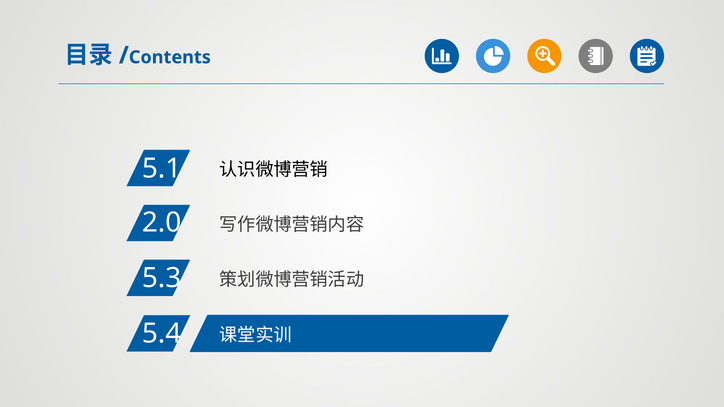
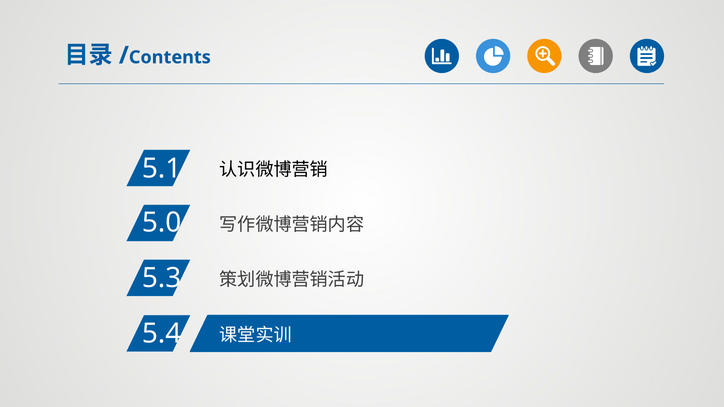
2.0: 2.0 -> 5.0 (162, 223)
